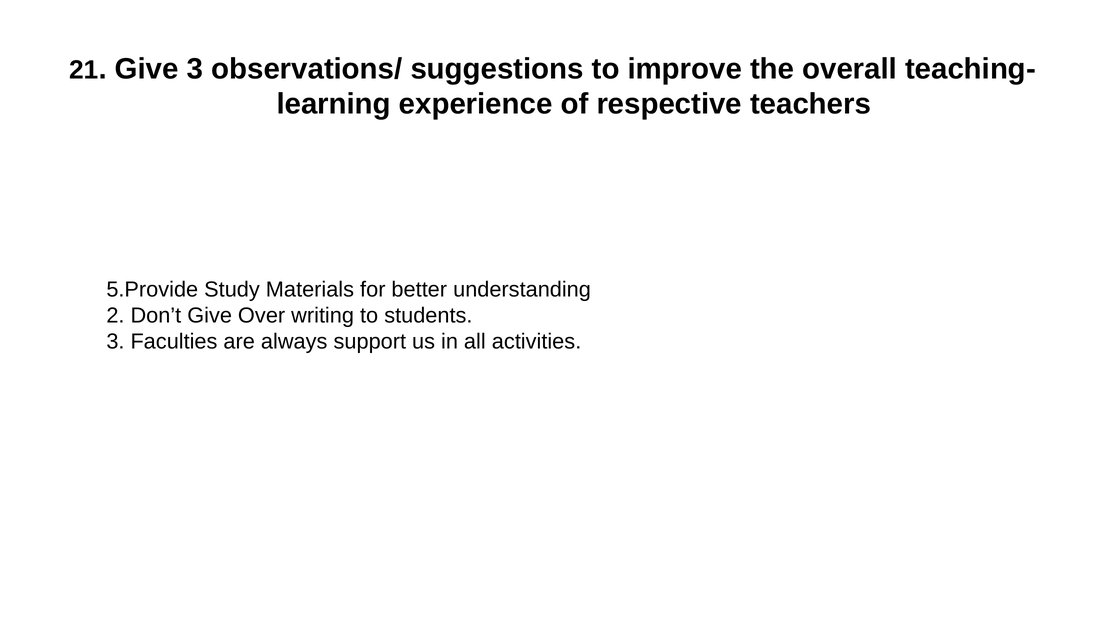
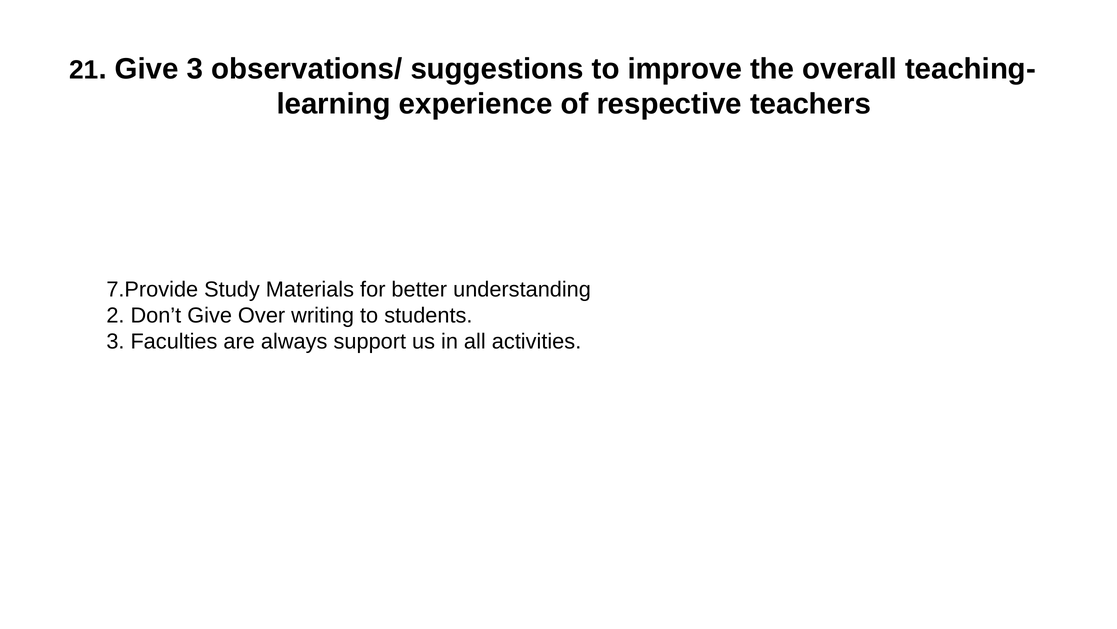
5.Provide: 5.Provide -> 7.Provide (152, 289)
